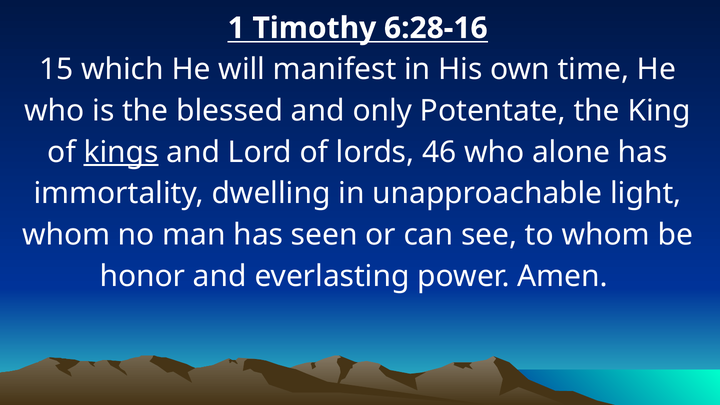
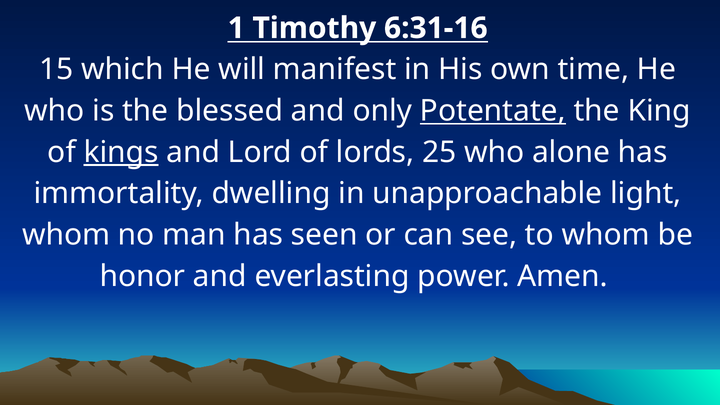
6:28-16: 6:28-16 -> 6:31-16 (436, 28)
Potentate underline: none -> present (493, 111)
46: 46 -> 25 (439, 152)
